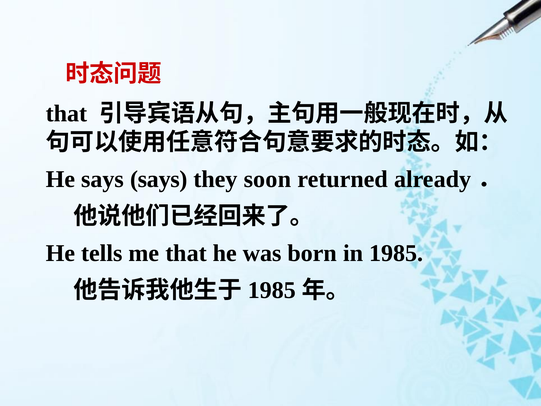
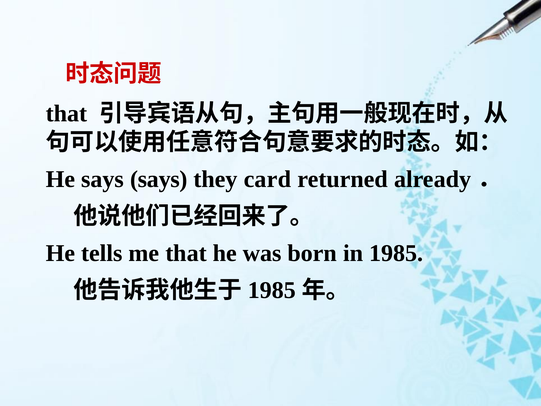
soon: soon -> card (267, 179)
